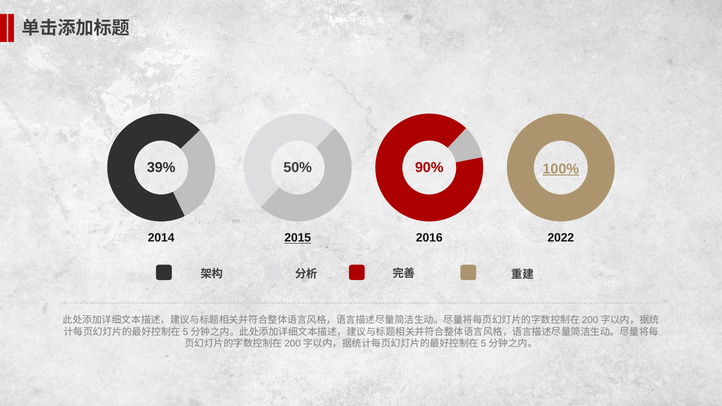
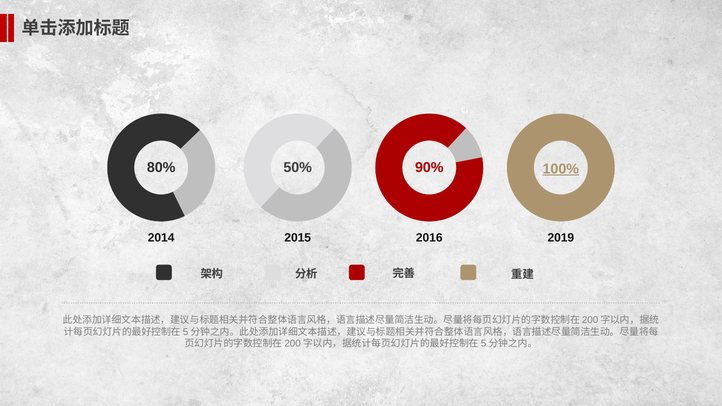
39%: 39% -> 80% (161, 167)
2015 underline: present -> none (298, 238)
2022: 2022 -> 2019 (561, 238)
